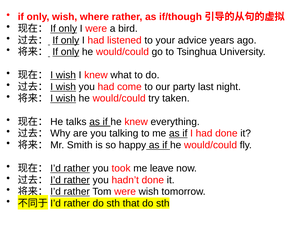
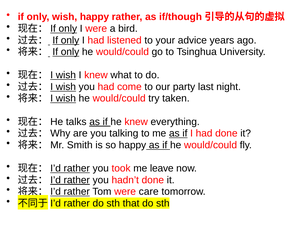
wish where: where -> happy (94, 17)
were wish: wish -> care (149, 191)
